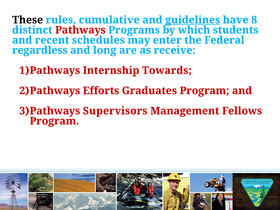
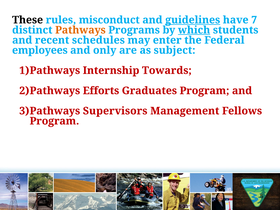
cumulative: cumulative -> misconduct (109, 20)
8: 8 -> 7 (254, 20)
Pathways colour: red -> orange (80, 30)
which underline: none -> present (194, 30)
regardless: regardless -> employees (40, 50)
long: long -> only (105, 50)
receive: receive -> subject (175, 50)
